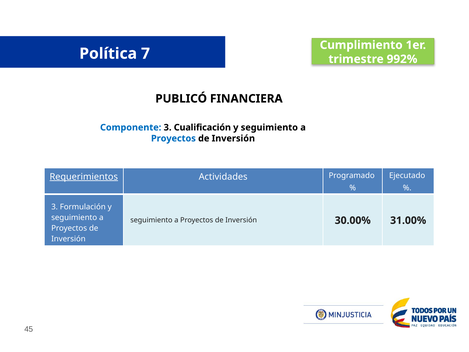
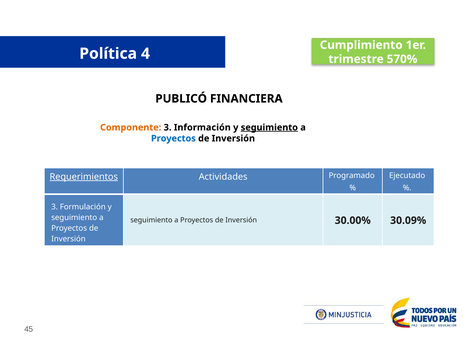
7: 7 -> 4 (146, 54)
992%: 992% -> 570% (402, 59)
Componente colour: blue -> orange (131, 127)
Cualificación: Cualificación -> Información (202, 127)
seguimiento underline: none -> present (269, 127)
31.00%: 31.00% -> 30.09% (408, 220)
